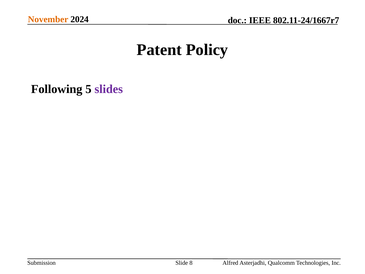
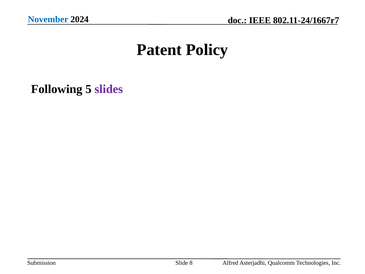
November colour: orange -> blue (48, 19)
